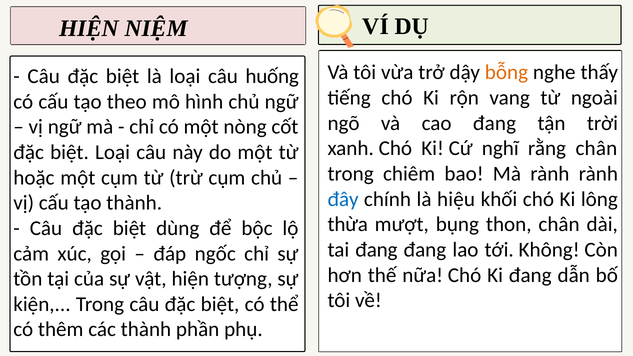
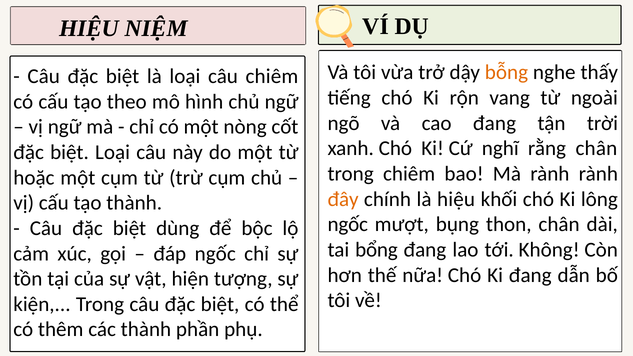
HIỆN: HIỆN -> HIỆU (89, 28)
câu huống: huống -> chiêm (272, 76)
đây colour: blue -> orange (343, 199)
thừa: thừa -> ngốc (348, 224)
tai đang: đang -> bổng (376, 250)
